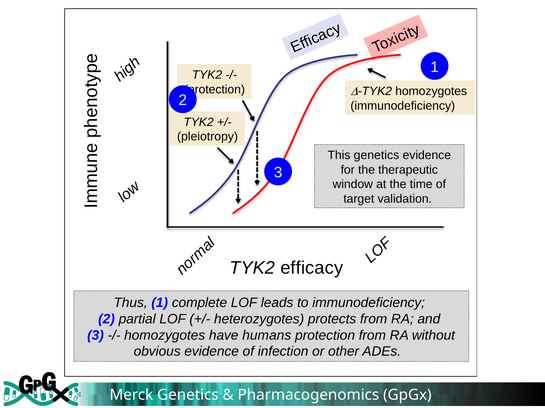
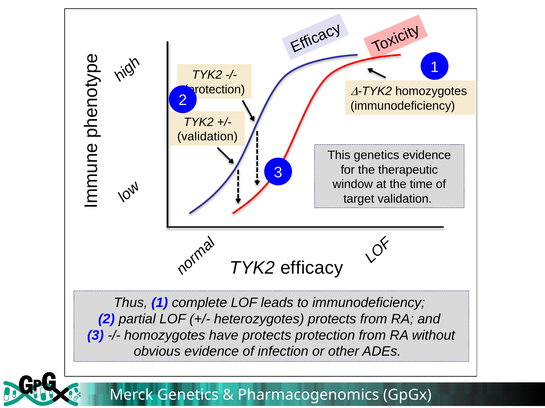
pleiotropy: pleiotropy -> validation (207, 137)
have humans: humans -> protects (267, 336)
